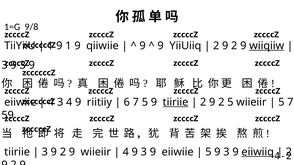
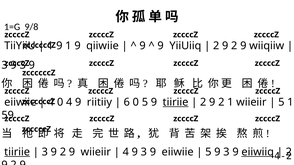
wiiqiiw underline: present -> none (267, 46)
3: 3 -> 0 (60, 102)
6 7: 7 -> 0 (136, 102)
2 5: 5 -> 1 (230, 102)
5 7: 7 -> 1 (290, 102)
tiiriie underline: none -> present (17, 152)
